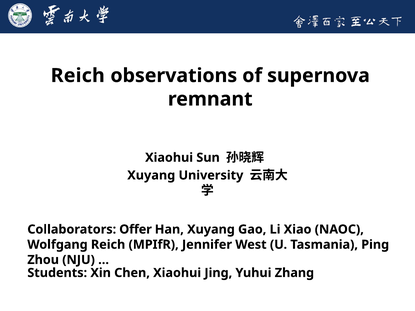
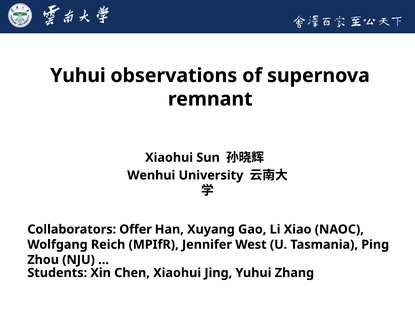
Reich: Reich -> Yuhui (78, 76)
Xuyang: Xuyang -> Wenhui (151, 175)
